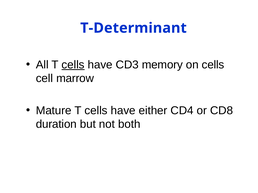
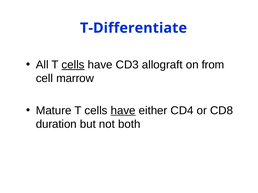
T-Determinant: T-Determinant -> T-Differentiate (134, 28)
memory: memory -> allograft (162, 65)
on cells: cells -> from (213, 65)
have underline: none -> present (123, 111)
